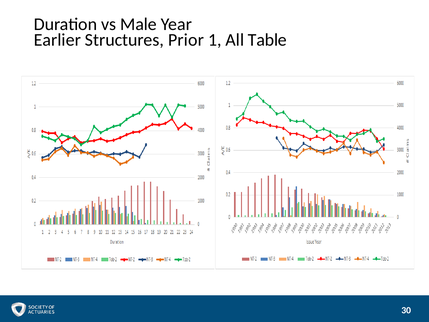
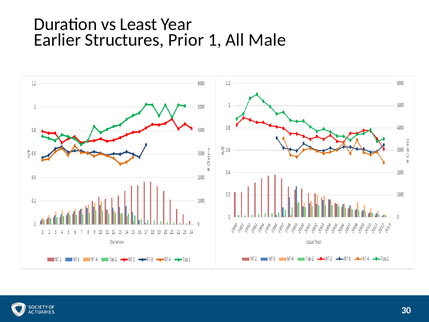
Male: Male -> Least (139, 24)
Table: Table -> Male (267, 40)
